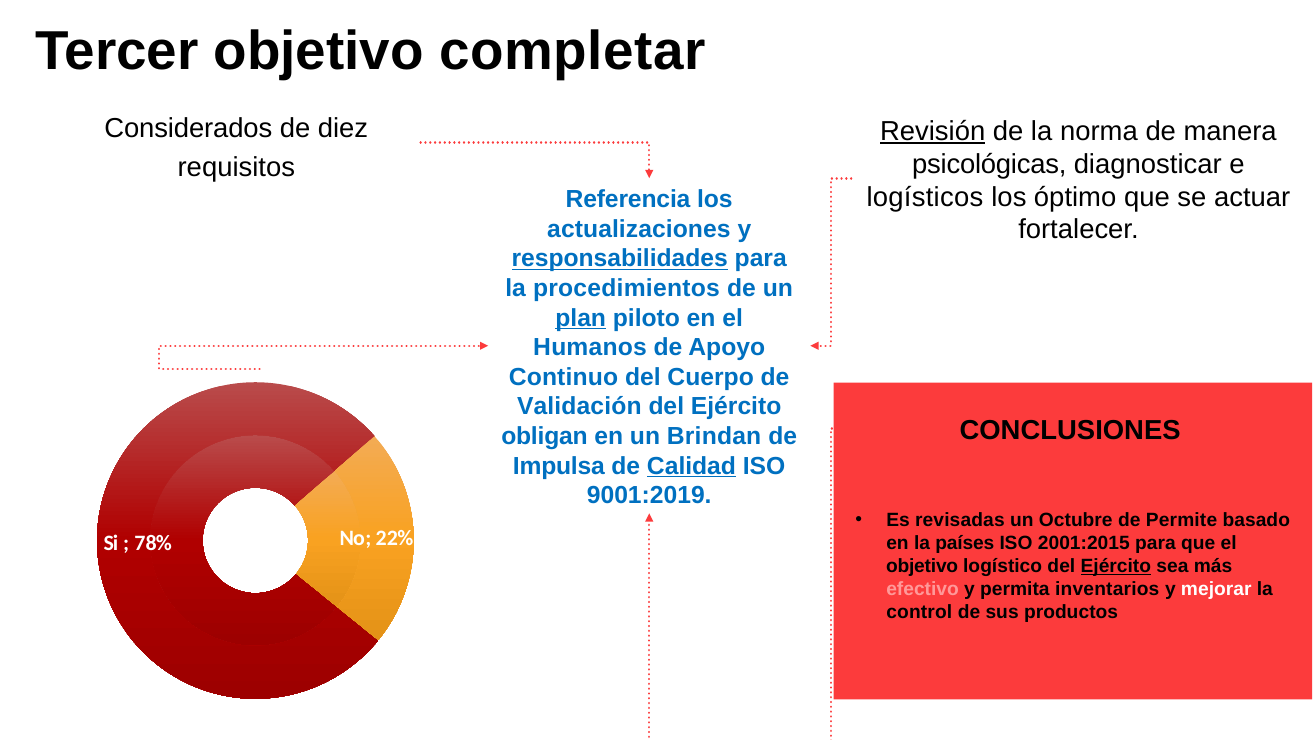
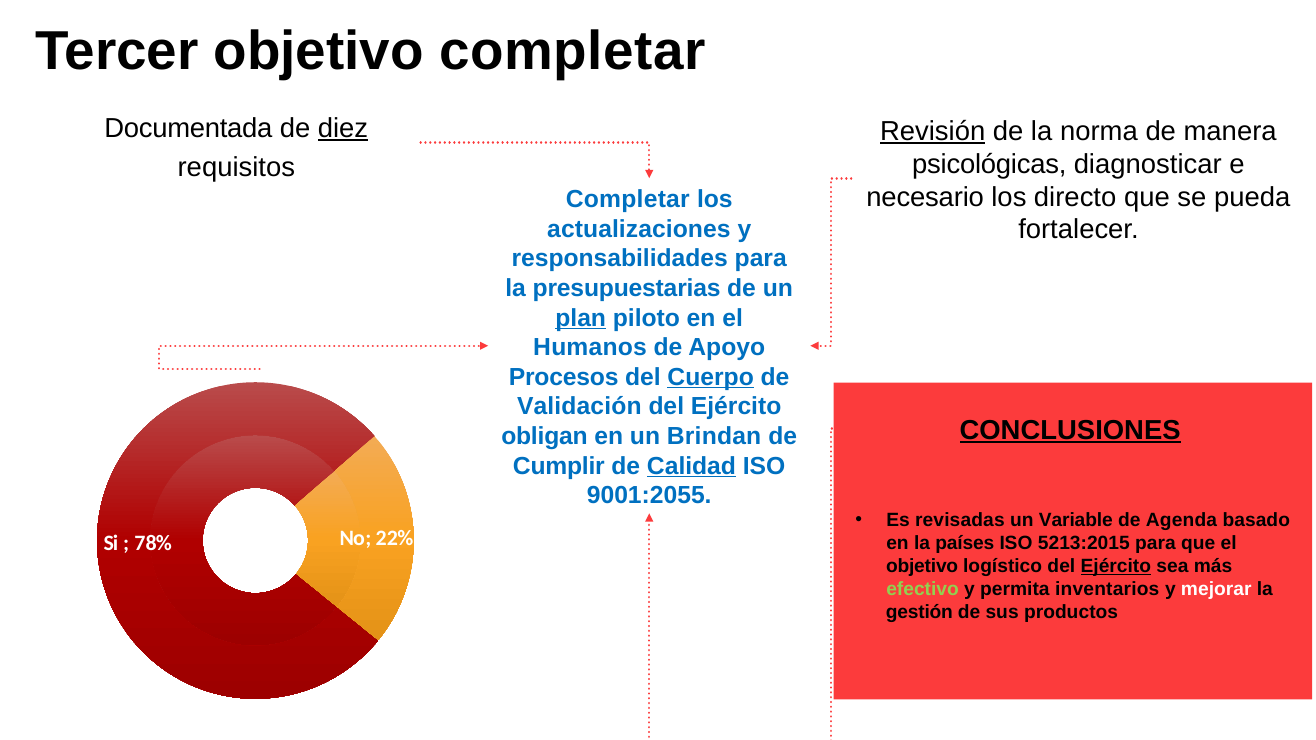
Considerados: Considerados -> Documentada (188, 128)
diez underline: none -> present (343, 128)
logísticos: logísticos -> necesario (925, 197)
óptimo: óptimo -> directo (1075, 197)
actuar: actuar -> pueda (1252, 197)
Referencia: Referencia -> Completar (628, 200)
responsabilidades underline: present -> none (620, 259)
procedimientos: procedimientos -> presupuestarias (627, 288)
Continuo: Continuo -> Procesos (564, 377)
Cuerpo underline: none -> present (711, 377)
CONCLUSIONES underline: none -> present (1070, 431)
Impulsa: Impulsa -> Cumplir (559, 466)
9001:2019: 9001:2019 -> 9001:2055 (649, 496)
Octubre: Octubre -> Variable (1076, 521)
Permite: Permite -> Agenda (1182, 521)
2001:2015: 2001:2015 -> 5213:2015 (1084, 544)
efectivo colour: pink -> light green (923, 590)
control: control -> gestión (919, 613)
